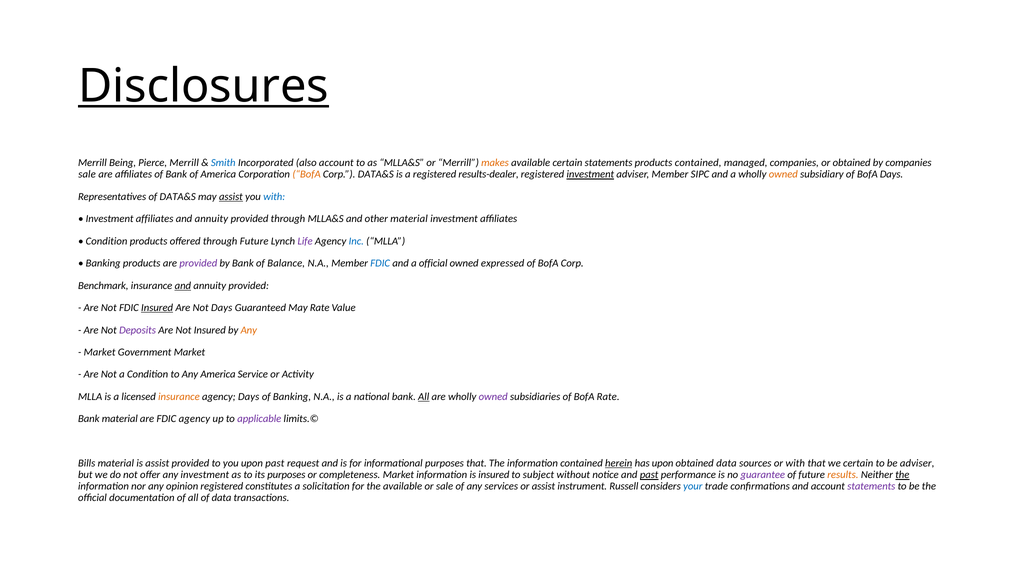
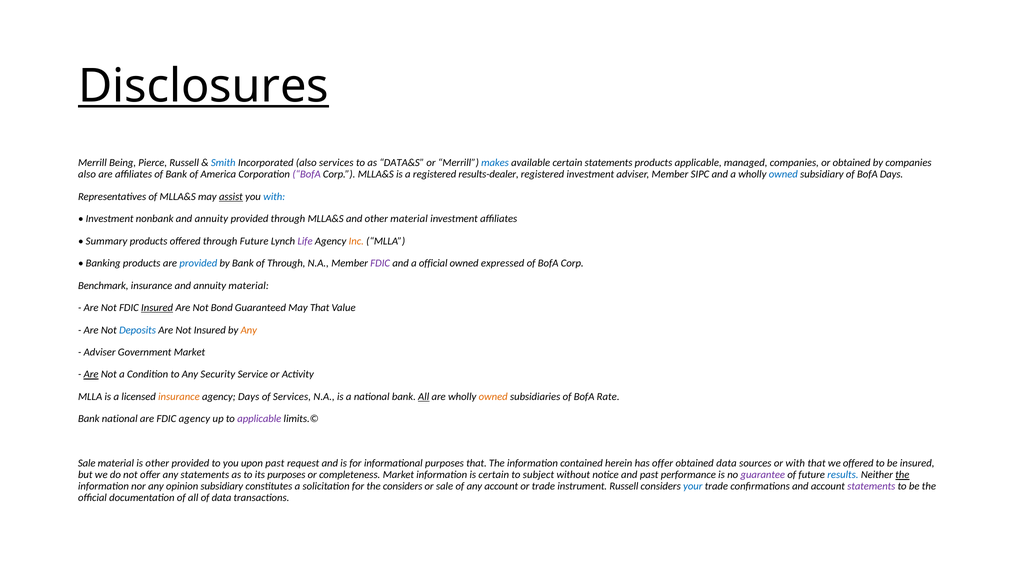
Pierce Merrill: Merrill -> Russell (184, 163)
also account: account -> services (336, 163)
as MLLA&S: MLLA&S -> DATA&S (402, 163)
makes colour: orange -> blue (495, 163)
products contained: contained -> applicable (698, 163)
sale: sale -> also (87, 174)
BofA colour: orange -> purple (307, 174)
Corp DATA&S: DATA&S -> MLLA&S (376, 174)
investment underline: present -> none (590, 174)
owned colour: orange -> blue (783, 174)
of DATA&S: DATA&S -> MLLA&S (178, 197)
affiliates: affiliates -> nonbank (155, 219)
Condition: Condition -> Summary (107, 241)
Inc colour: blue -> orange (356, 241)
provided colour: purple -> blue (198, 263)
of Balance: Balance -> Through (286, 263)
FDIC colour: blue -> purple (380, 263)
and underline: present -> none (183, 286)
provided: provided -> material (249, 286)
Not Days: Days -> Bond (222, 308)
May Rate: Rate -> That (320, 308)
Deposits colour: purple -> blue (138, 330)
Market: Market -> Adviser (100, 352)
Are underline: none -> present (91, 374)
Any America: America -> Security (218, 374)
of Banking: Banking -> Services (292, 397)
owned colour: purple -> orange (493, 397)
Bank material: material -> national (120, 419)
Bills: Bills -> Sale (87, 463)
is assist: assist -> other (157, 463)
herein underline: present -> none (619, 463)
has upon: upon -> offer (663, 463)
we certain: certain -> offered (858, 463)
be adviser: adviser -> insured (917, 463)
any investment: investment -> statements (205, 475)
is insured: insured -> certain (494, 475)
past underline: present -> none (649, 475)
results colour: orange -> blue (843, 475)
opinion registered: registered -> subsidiary (222, 486)
the available: available -> considers (403, 486)
any services: services -> account (501, 486)
or assist: assist -> trade (543, 486)
